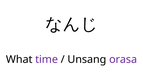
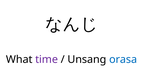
orasa colour: purple -> blue (123, 60)
